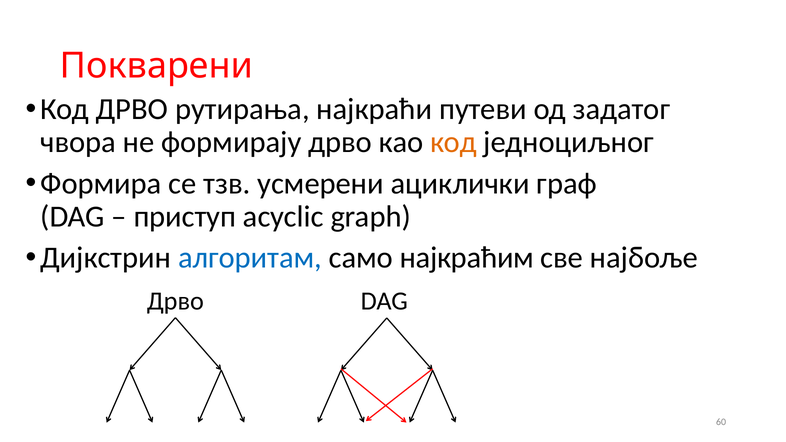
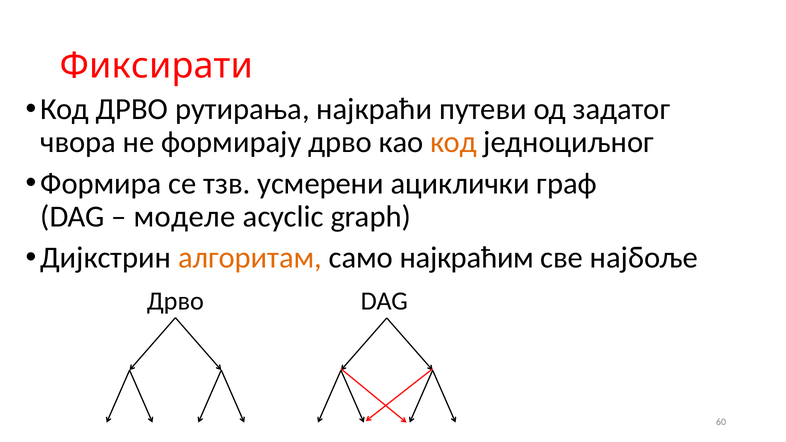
Покварени: Покварени -> Фиксирати (156, 66)
приступ: приступ -> моделе (185, 217)
алгоритам colour: blue -> orange (250, 258)
